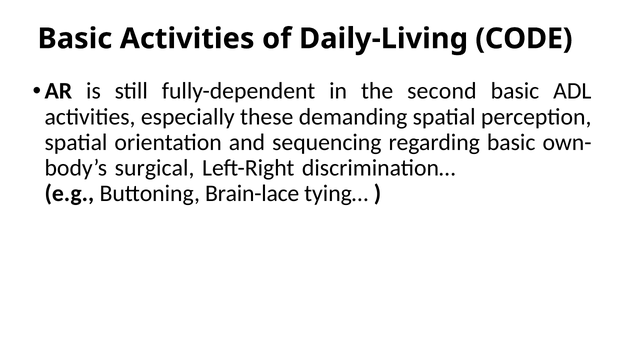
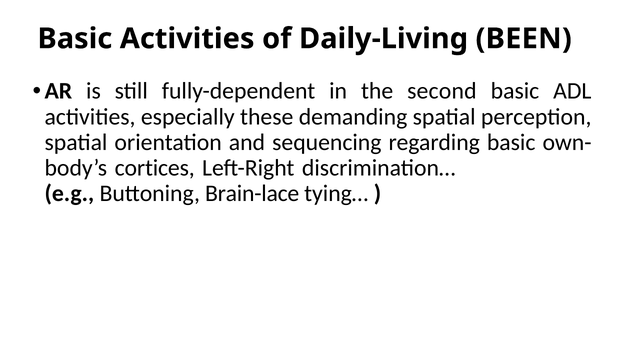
CODE: CODE -> BEEN (524, 39)
surgical: surgical -> cortices (155, 168)
